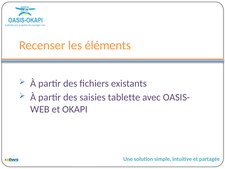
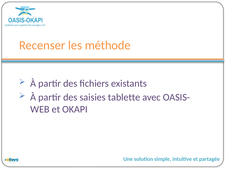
éléments: éléments -> méthode (108, 45)
